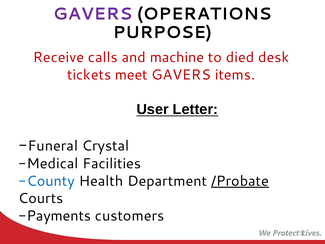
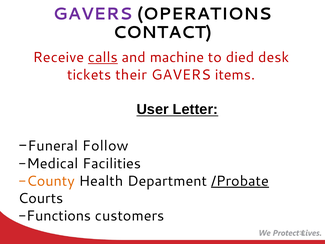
PURPOSE: PURPOSE -> CONTACT (163, 32)
calls underline: none -> present (103, 57)
meet: meet -> their (131, 75)
Crystal: Crystal -> Follow (105, 146)
County colour: blue -> orange (46, 181)
Payments: Payments -> Functions (55, 216)
